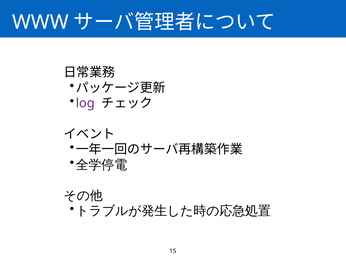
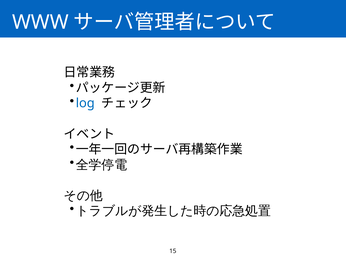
log colour: purple -> blue (85, 103)
